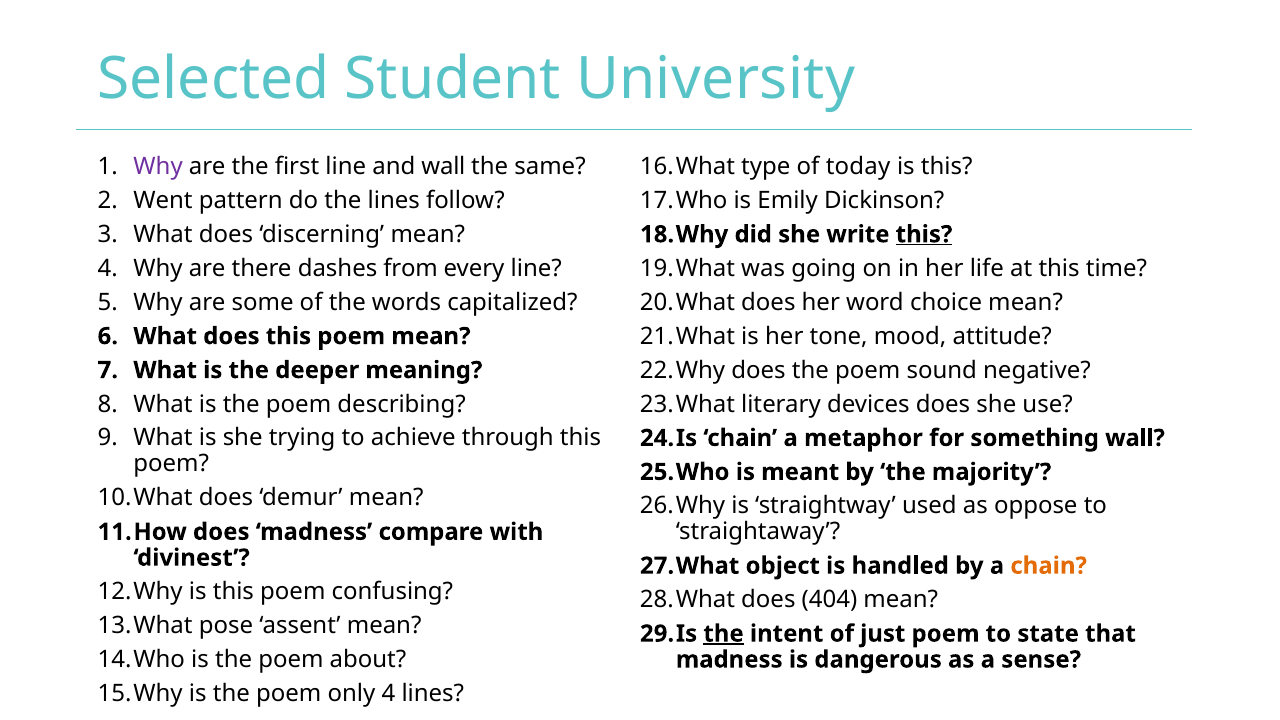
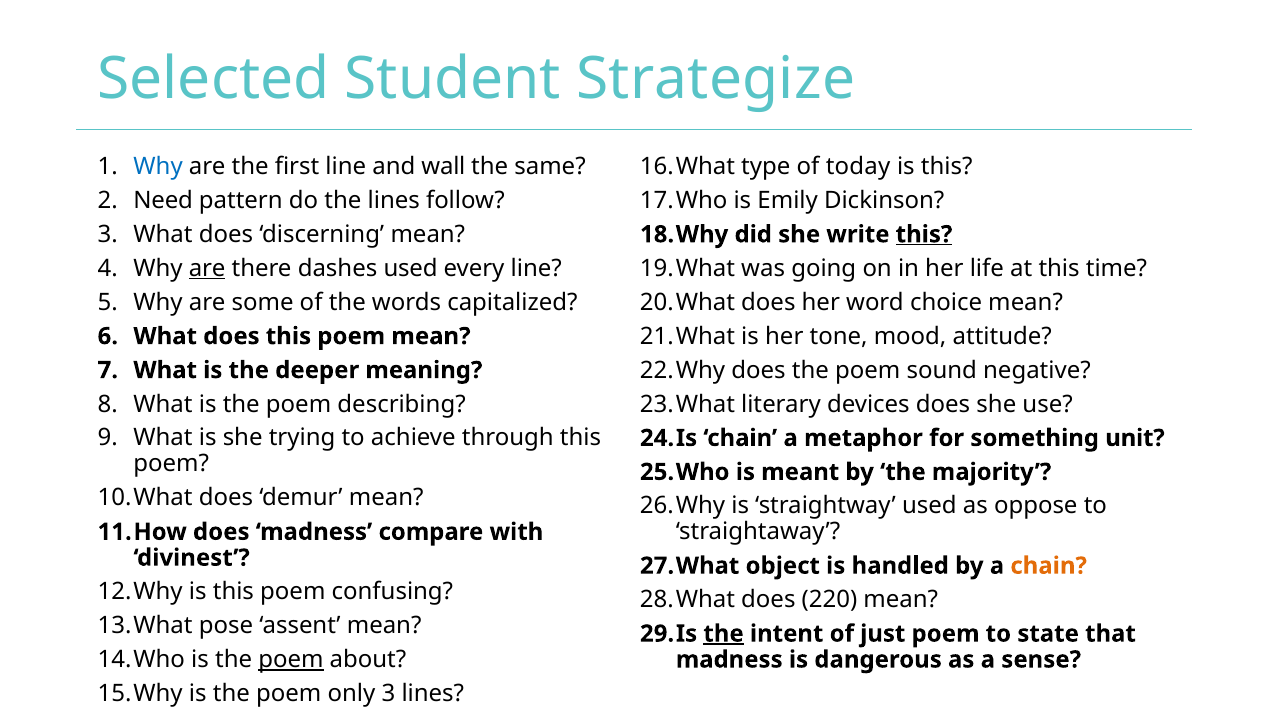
University: University -> Strategize (716, 79)
Why colour: purple -> blue (158, 167)
Went: Went -> Need (163, 200)
are underline: none -> present (207, 268)
dashes from: from -> used (411, 268)
something wall: wall -> unit (1135, 438)
404: 404 -> 220 (829, 600)
poem underline: none -> present (291, 660)
only 4: 4 -> 3 (388, 694)
